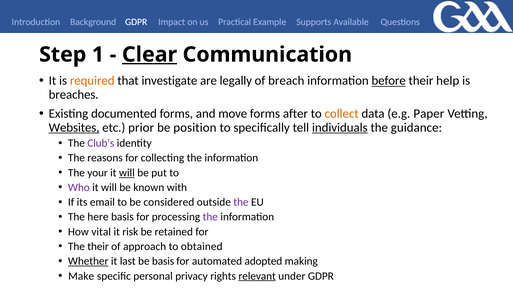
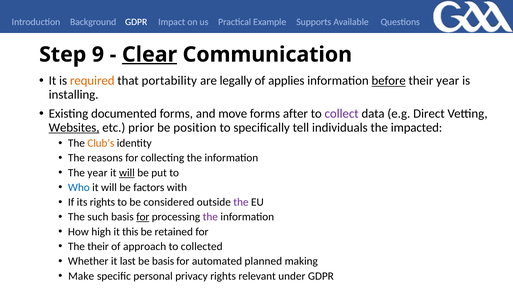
1: 1 -> 9 (98, 55)
investigate: investigate -> portability (169, 81)
breach: breach -> applies (286, 81)
their help: help -> year (448, 81)
breaches: breaches -> installing (74, 95)
collect colour: orange -> purple (342, 114)
Paper: Paper -> Direct (429, 114)
individuals underline: present -> none (340, 128)
guidance: guidance -> impacted (417, 128)
Club’s colour: purple -> orange (101, 143)
The your: your -> year (97, 173)
Who colour: purple -> blue (79, 188)
known: known -> factors (149, 188)
its email: email -> rights (102, 203)
here: here -> such (98, 217)
for underline: none -> present (143, 217)
vital: vital -> high (101, 232)
risk: risk -> this (130, 232)
obtained: obtained -> collected (202, 247)
Whether underline: present -> none (88, 262)
adopted: adopted -> planned (263, 262)
relevant underline: present -> none (257, 277)
